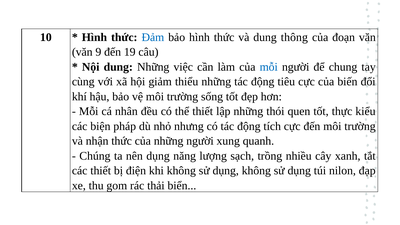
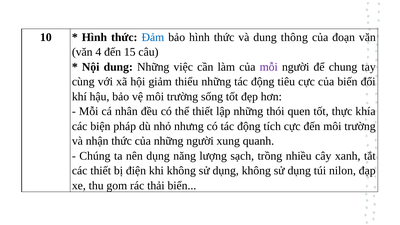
9: 9 -> 4 (98, 52)
19: 19 -> 15 (130, 52)
mỗi colour: blue -> purple (269, 67)
kiểu: kiểu -> khía (366, 111)
